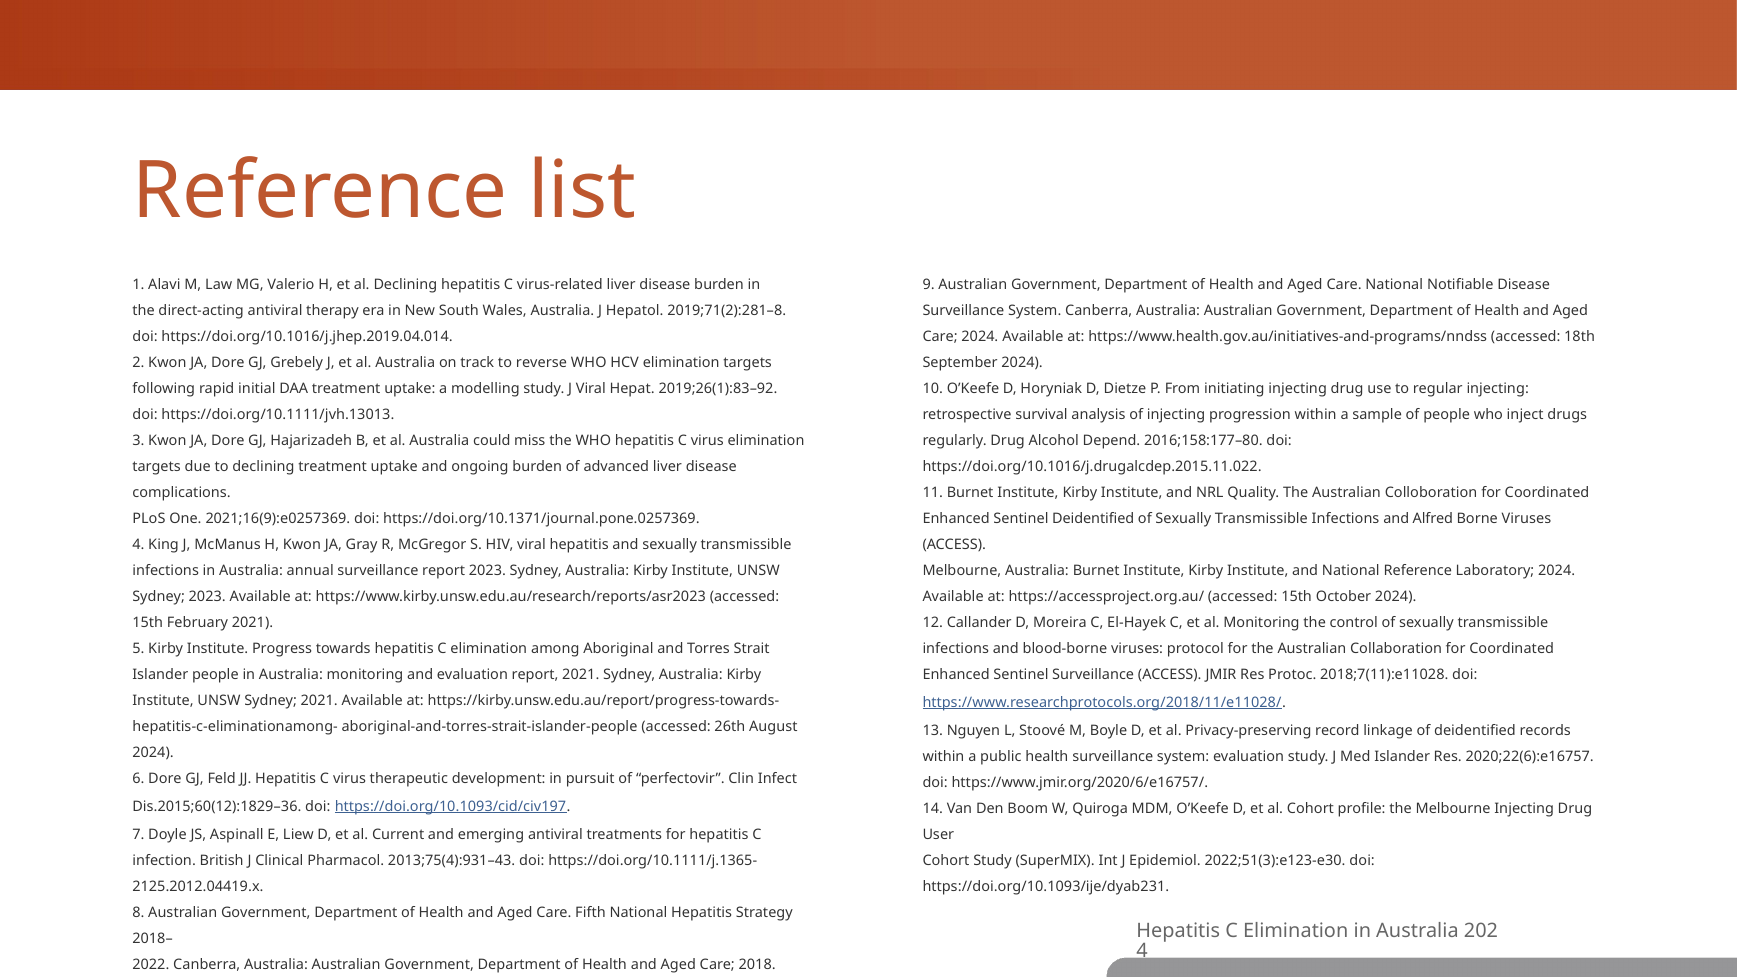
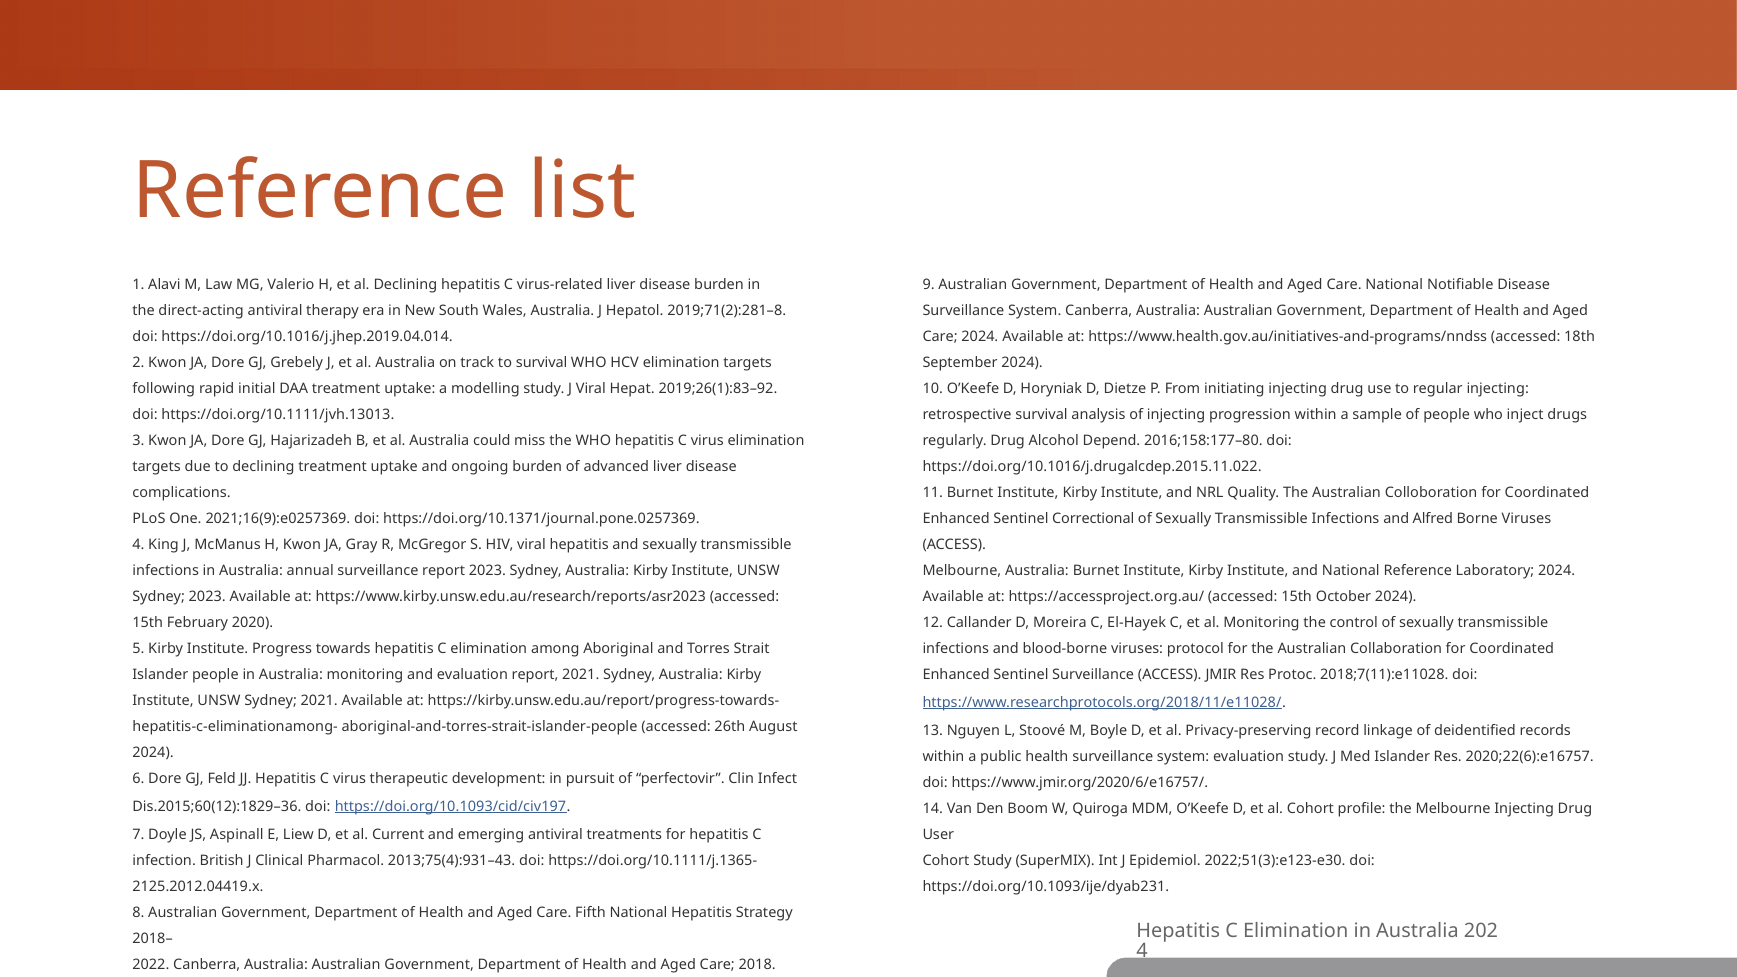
to reverse: reverse -> survival (542, 363)
Sentinel Deidentified: Deidentified -> Correctional (1093, 519)
February 2021: 2021 -> 2020 (253, 623)
